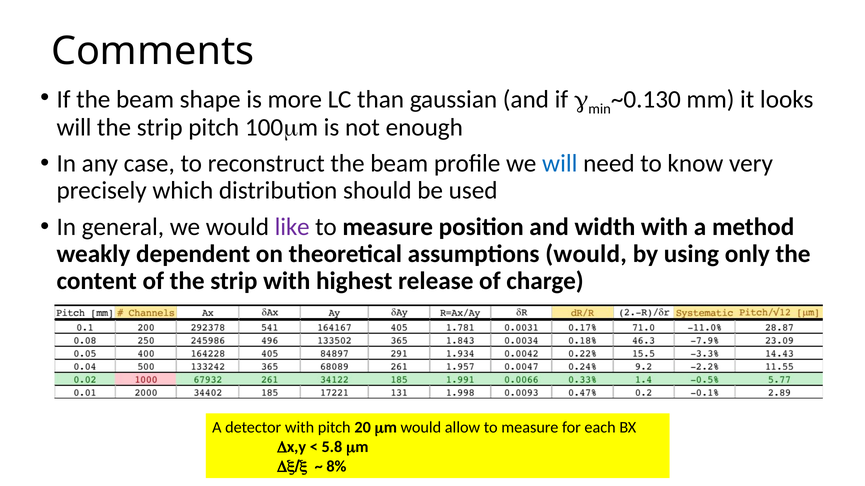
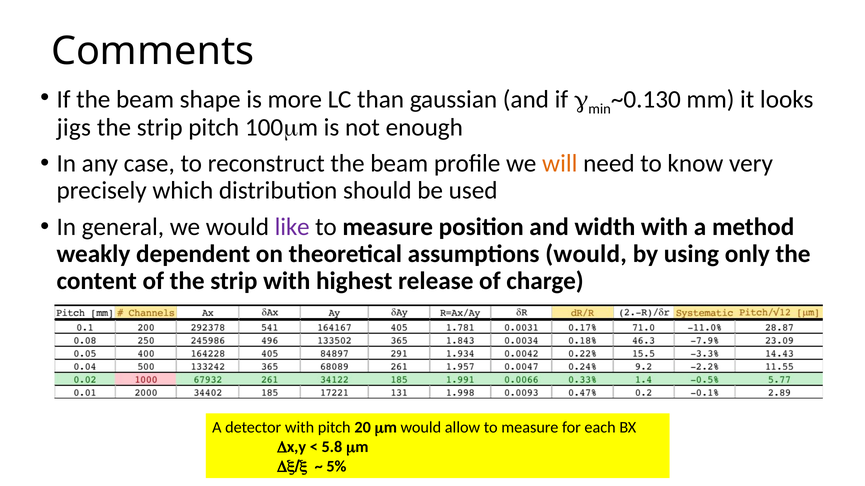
will: will -> jigs (74, 127)
will colour: blue -> orange (560, 164)
8%: 8% -> 5% (336, 467)
